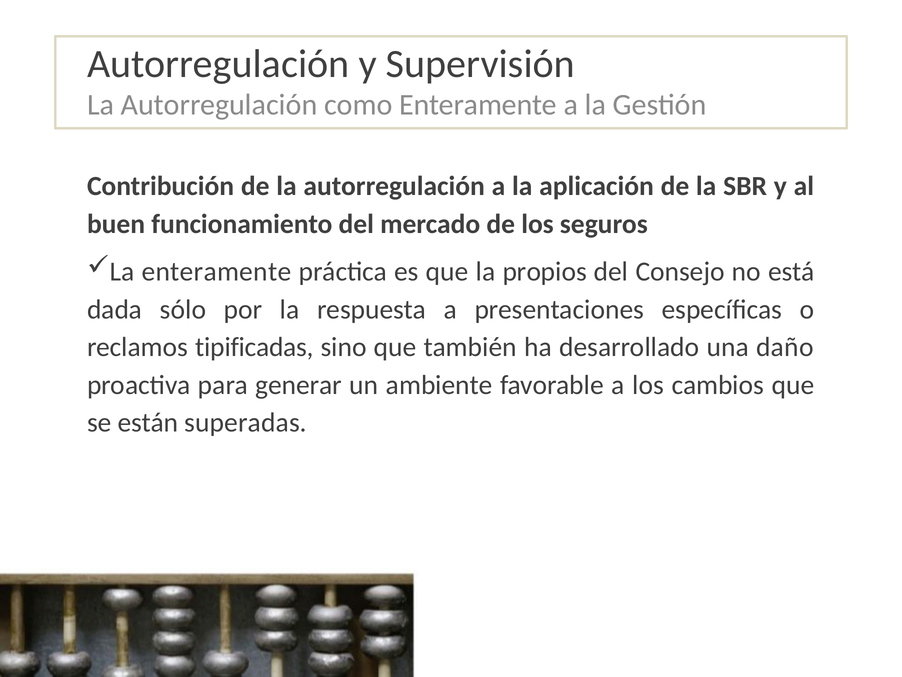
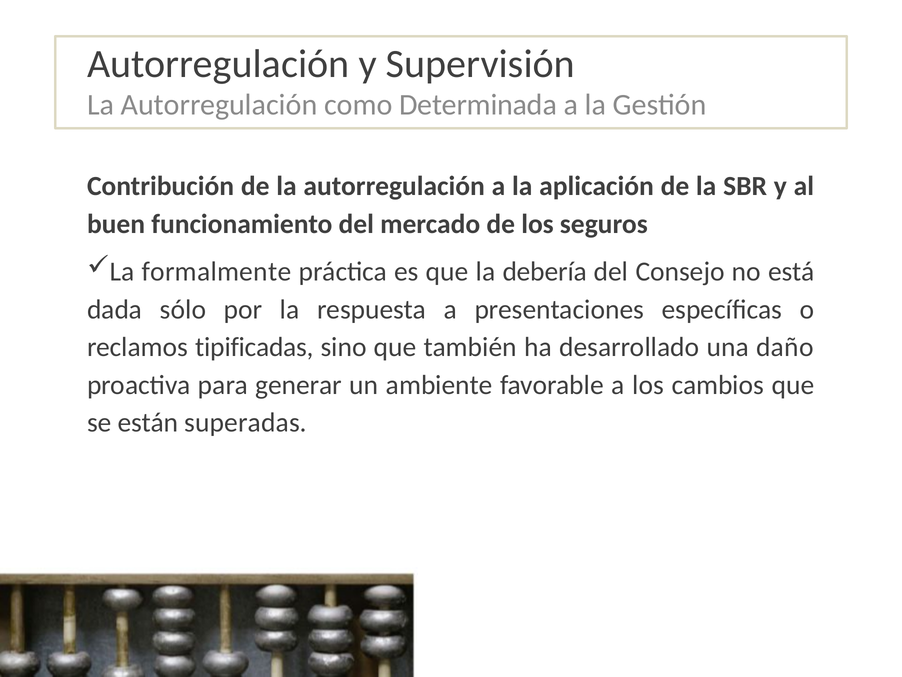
como Enteramente: Enteramente -> Determinada (478, 105)
La enteramente: enteramente -> formalmente (216, 272)
propios: propios -> debería (545, 272)
